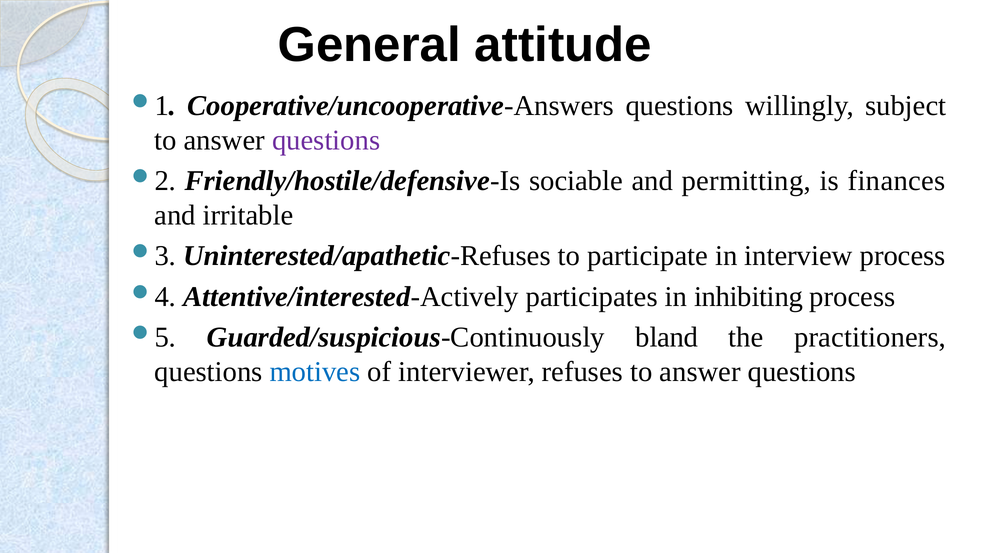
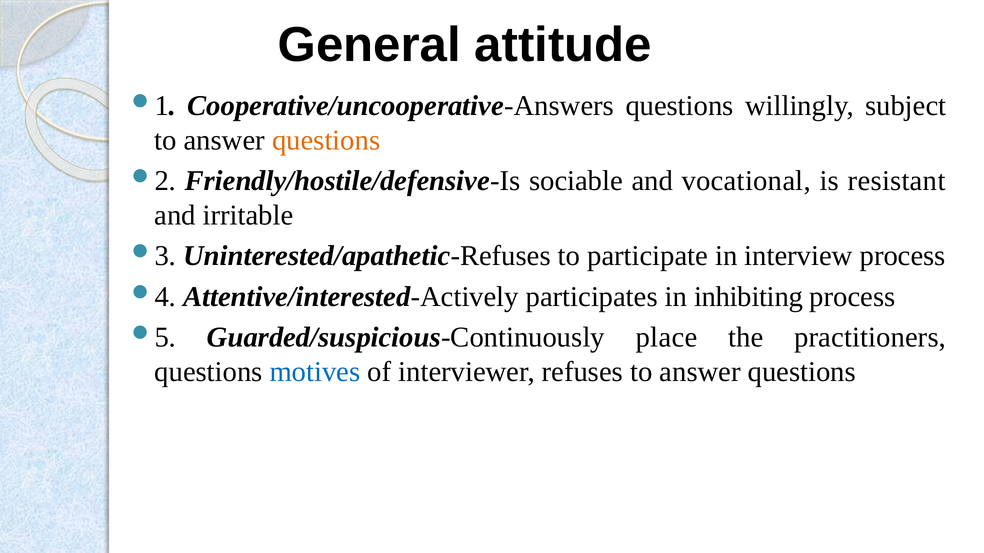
questions colour: purple -> orange (326, 141)
permitting: permitting -> vocational (746, 181)
finances: finances -> resistant (897, 181)
bland: bland -> place (666, 337)
